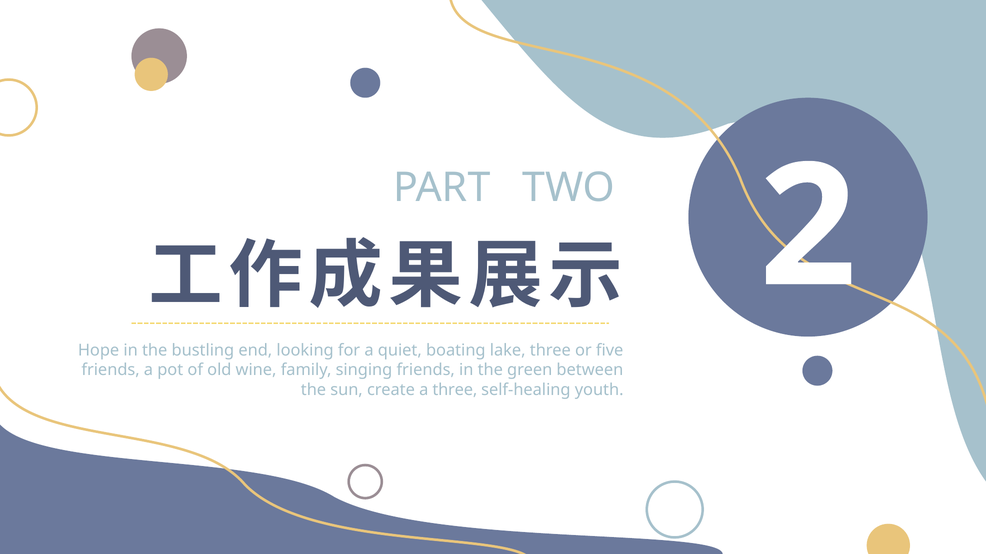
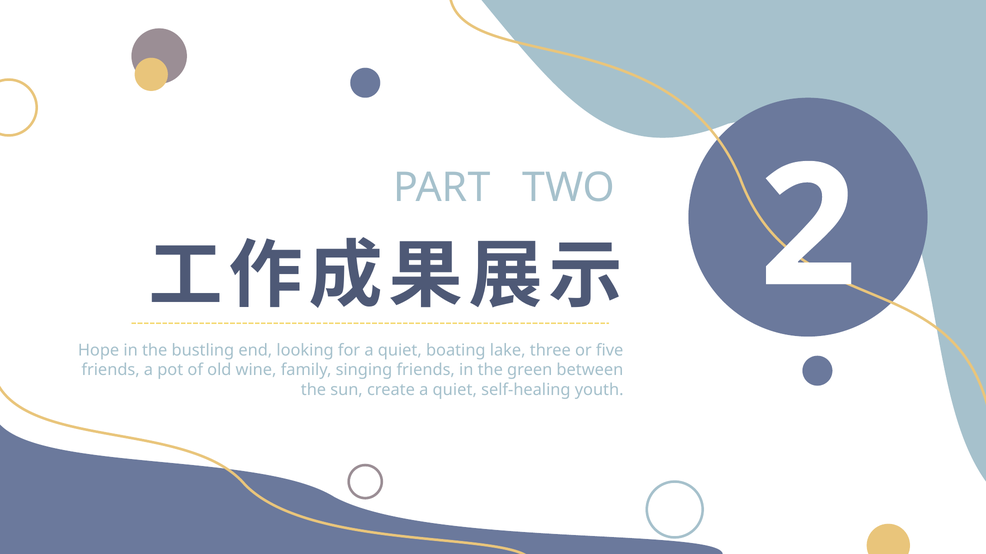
create a three: three -> quiet (455, 390)
